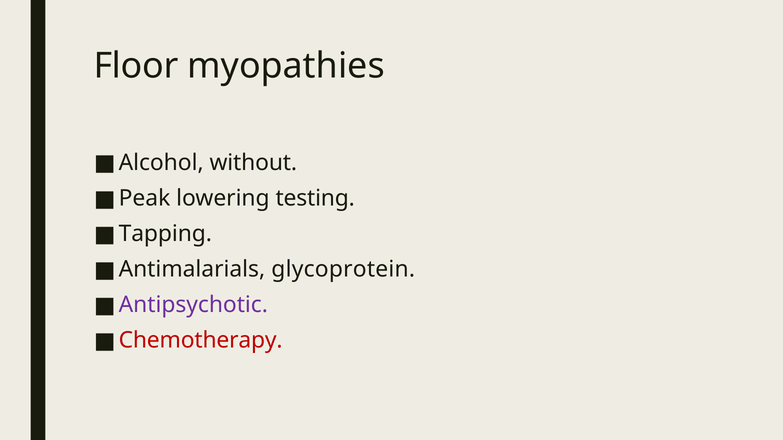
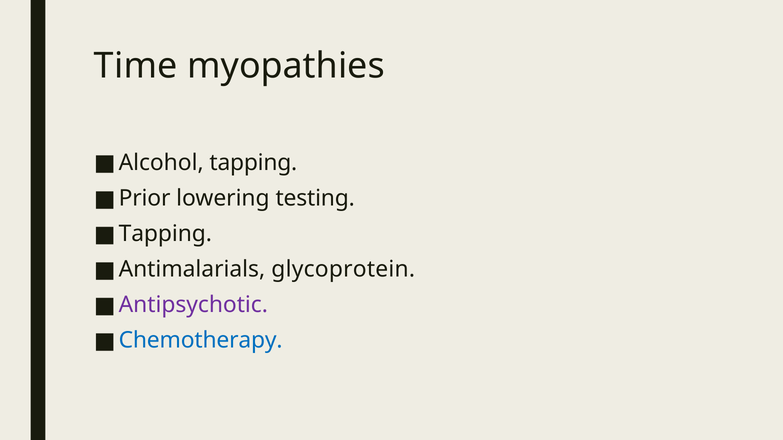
Floor: Floor -> Time (136, 66)
Alcohol without: without -> tapping (253, 163)
Peak: Peak -> Prior (145, 198)
Chemotherapy colour: red -> blue (201, 341)
